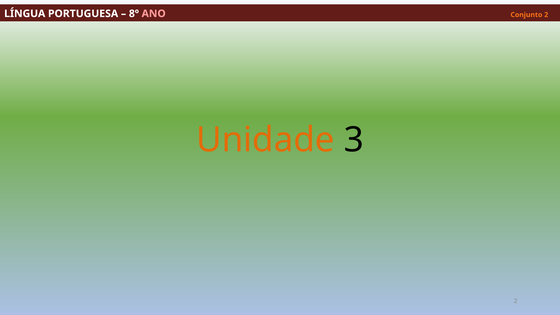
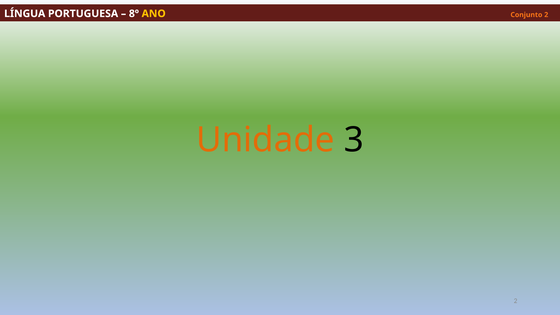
ANO colour: pink -> yellow (154, 14)
